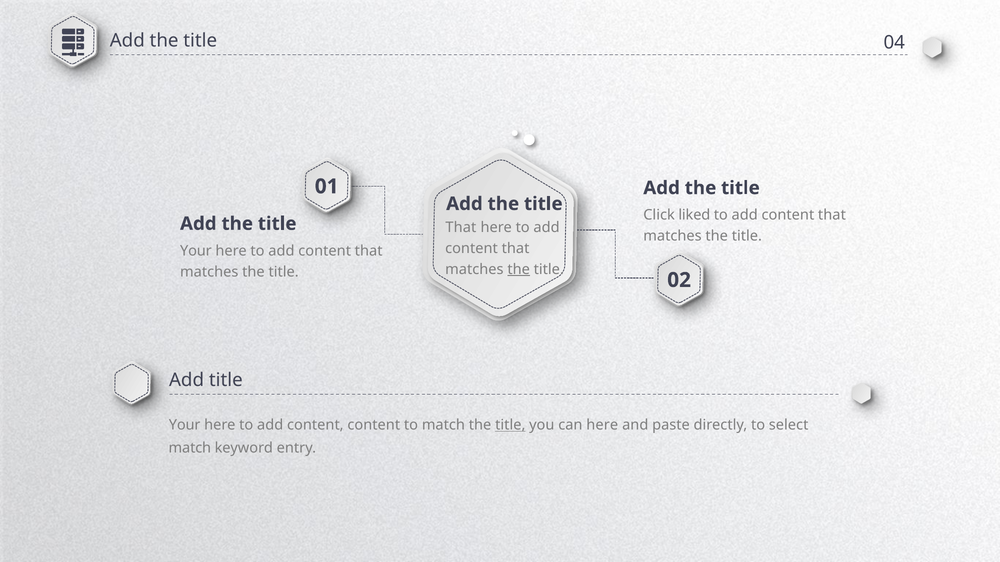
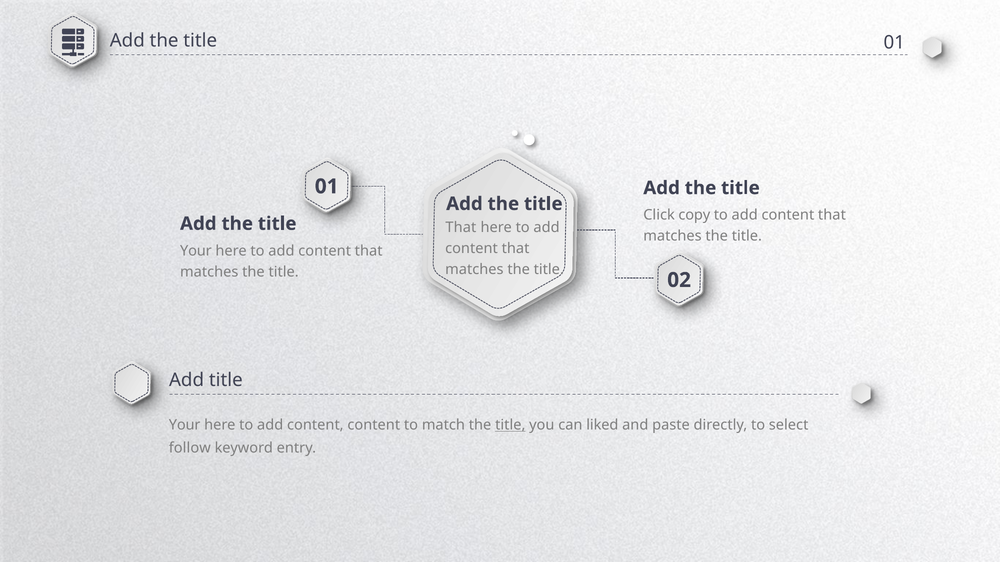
Add the title 04: 04 -> 01 (894, 43)
liked: liked -> copy (694, 215)
the underline: present -> none (519, 269)
can here: here -> liked (602, 425)
match: match -> follow (190, 448)
